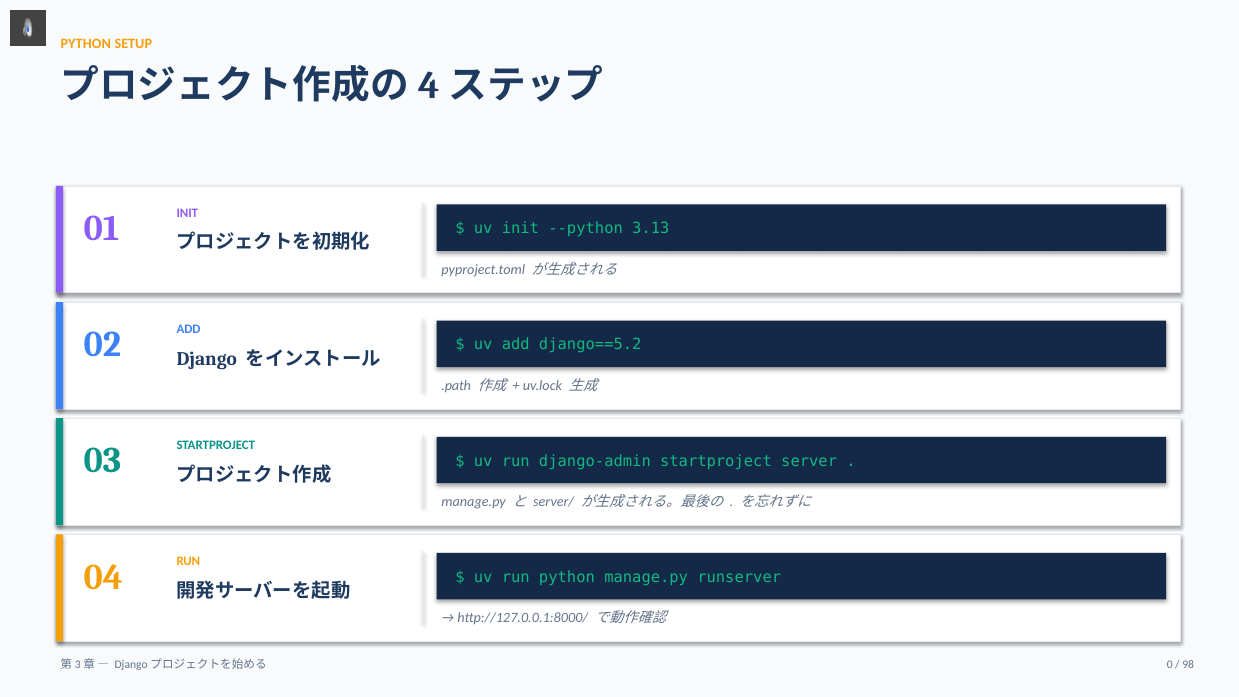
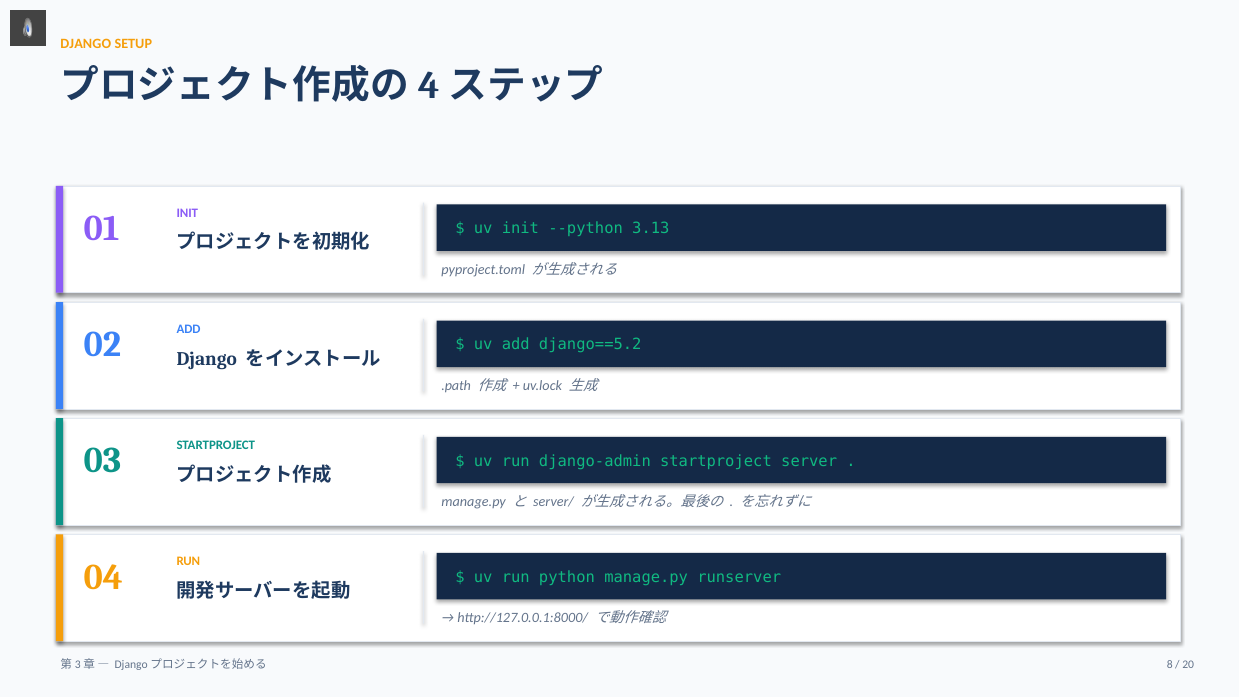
PYTHON: PYTHON -> DJANGO (86, 44)
0: 0 -> 8 (1170, 665)
98: 98 -> 20 (1188, 665)
